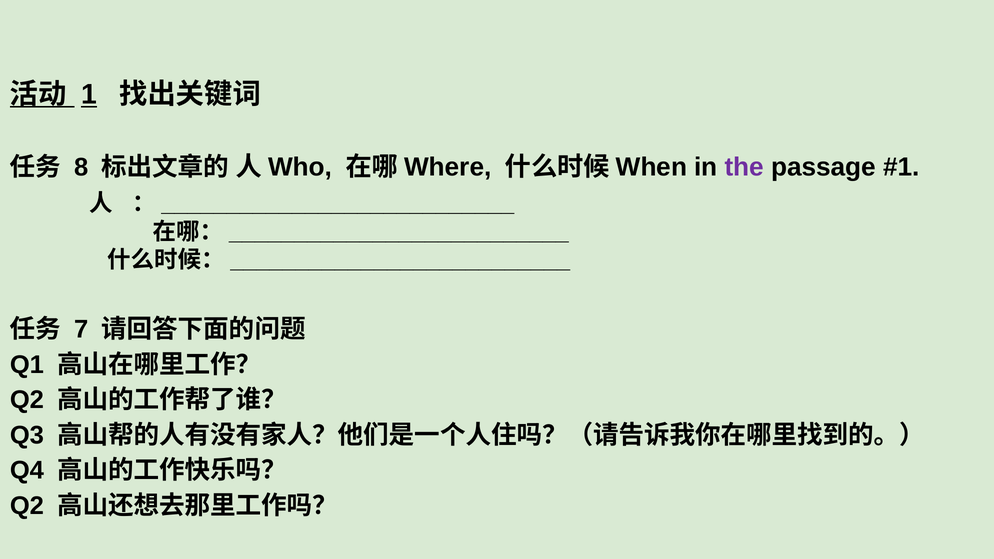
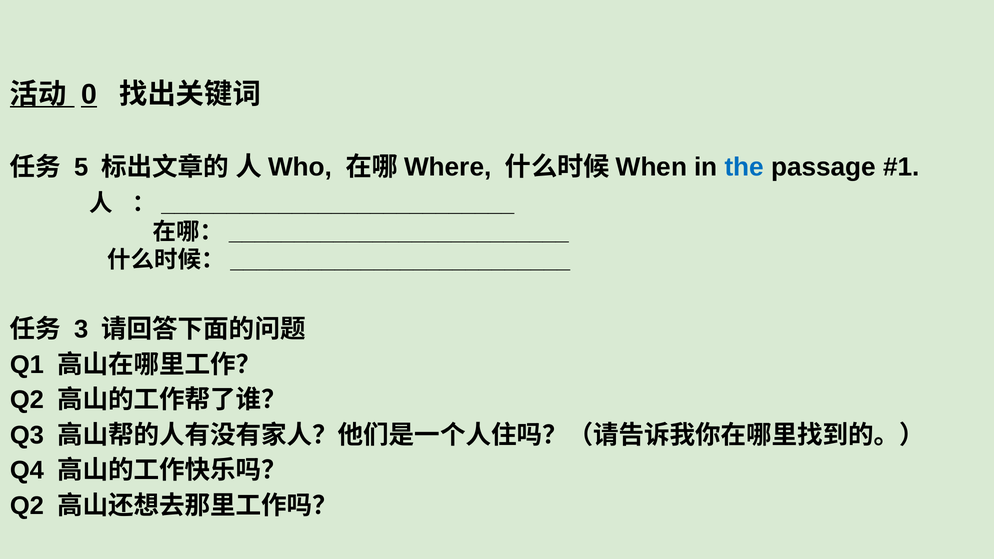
1: 1 -> 0 (89, 95)
8: 8 -> 5 (81, 167)
the colour: purple -> blue (744, 167)
7: 7 -> 3 (81, 330)
